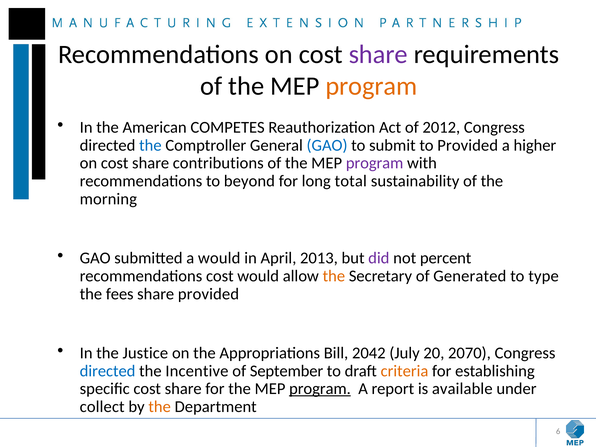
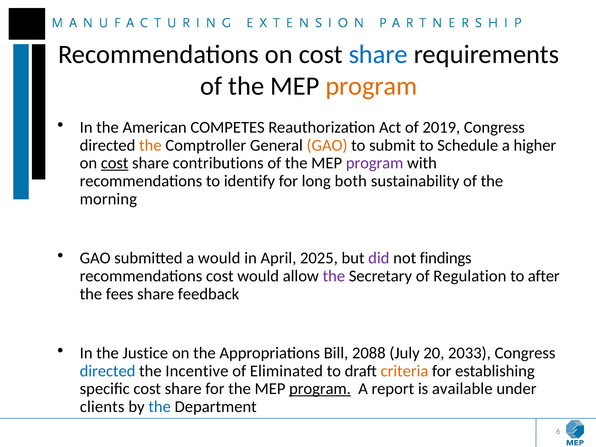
share colour: purple -> blue (378, 54)
2012: 2012 -> 2019 (441, 127)
the colour: blue -> orange (150, 145)
GAO colour: blue -> orange (327, 145)
to Provided: Provided -> Schedule (468, 145)
cost underline: none -> present (115, 163)
beyond: beyond -> identify (249, 181)
total: total -> both (351, 181)
2013: 2013 -> 2025 (319, 258)
percent: percent -> findings (446, 258)
the colour: orange -> purple (334, 276)
Generated: Generated -> Regulation (470, 276)
type: type -> after (544, 276)
share provided: provided -> feedback (209, 294)
2042: 2042 -> 2088 (369, 353)
2070: 2070 -> 2033 (469, 353)
September: September -> Eliminated (286, 371)
collect: collect -> clients (102, 407)
the colour: orange -> blue (160, 407)
